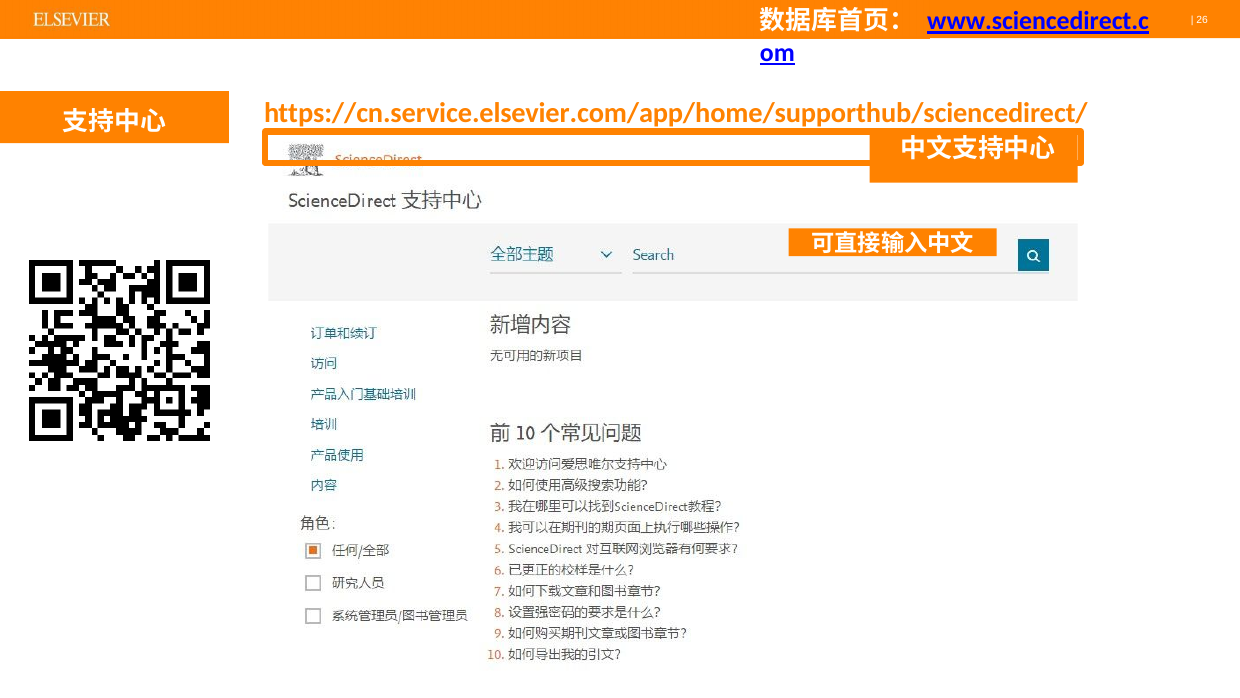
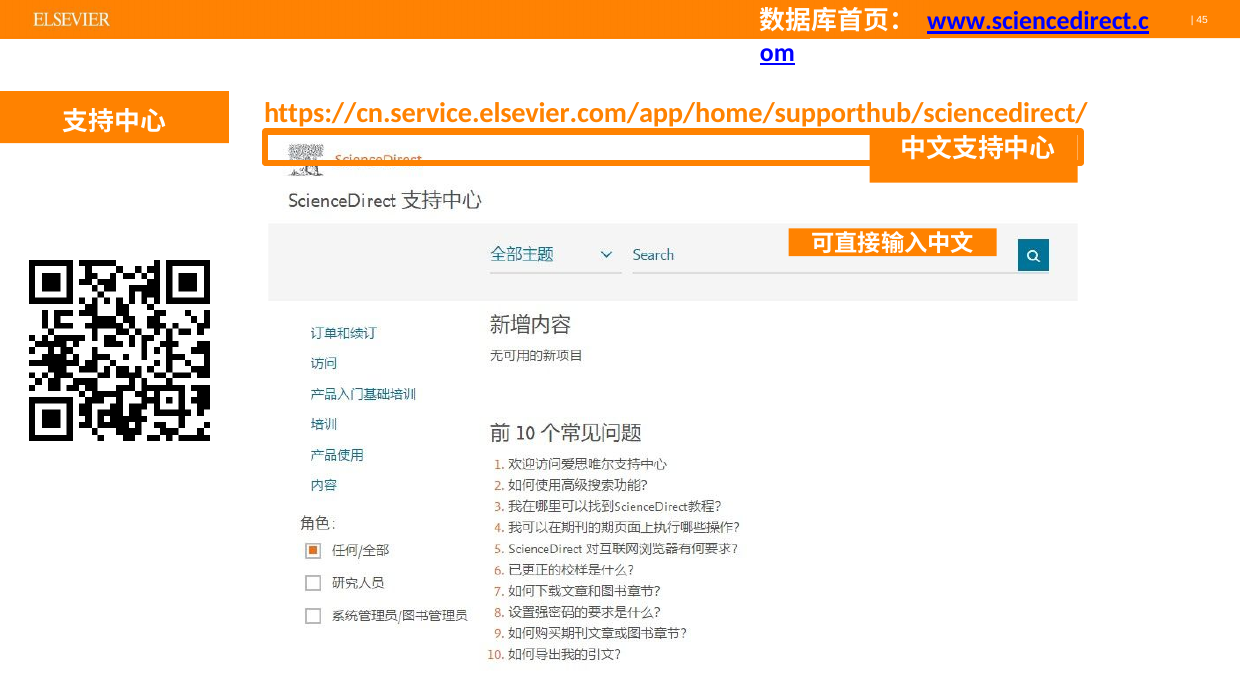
26: 26 -> 45 (1202, 20)
